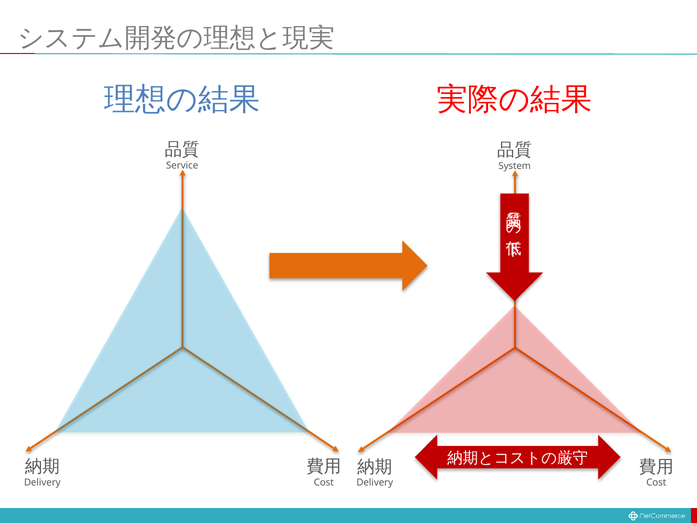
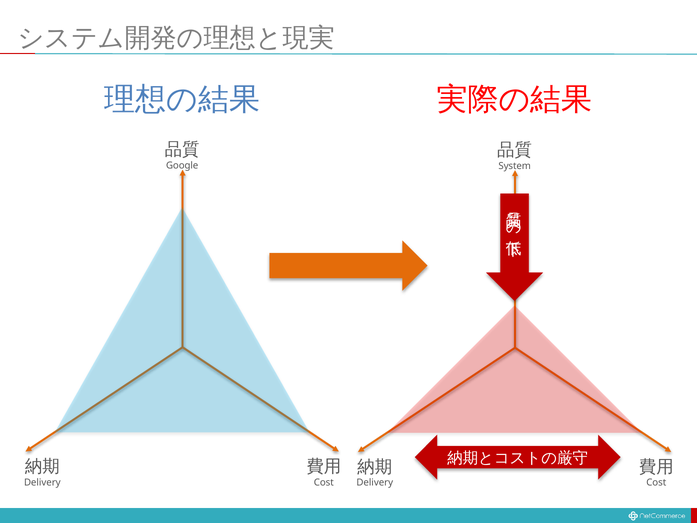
Service: Service -> Google (182, 165)
